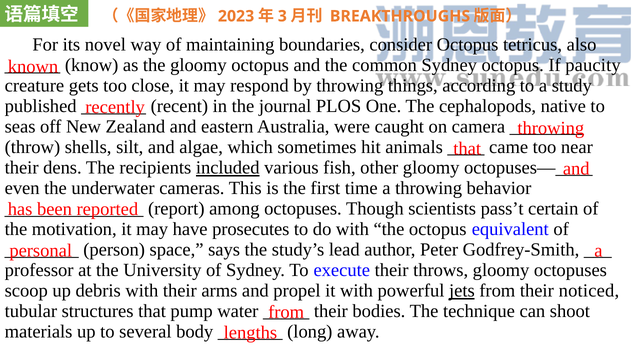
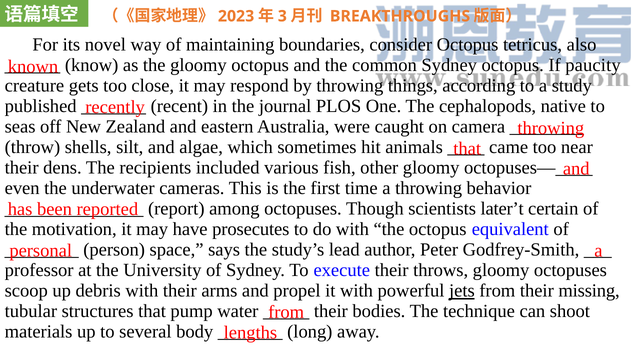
included underline: present -> none (228, 168)
pass’t: pass’t -> later’t (502, 209)
noticed: noticed -> missing (589, 291)
